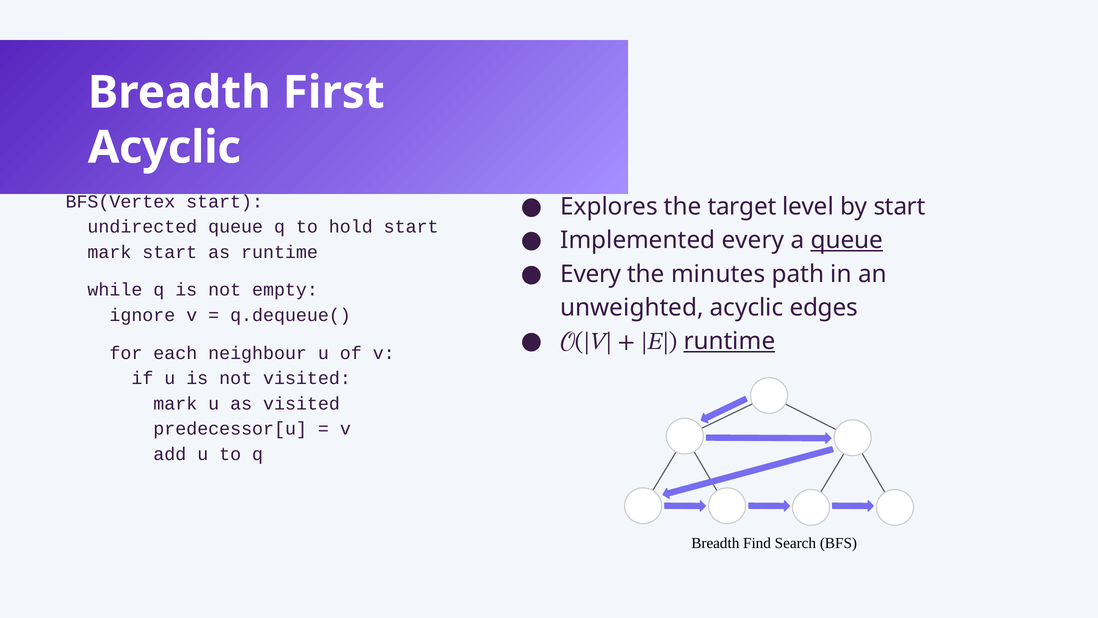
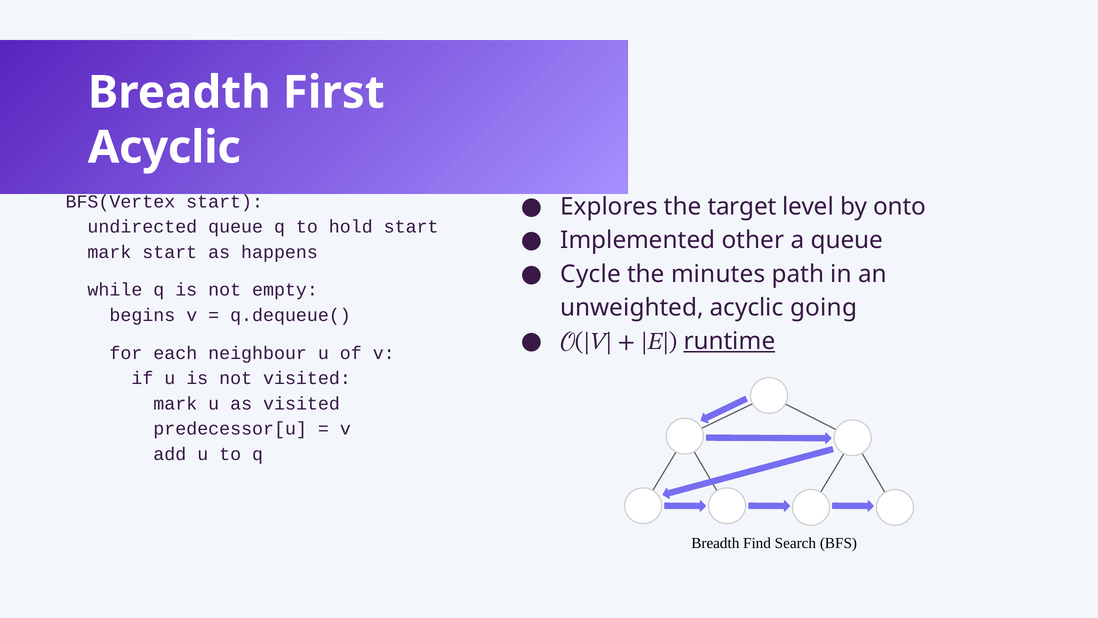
by start: start -> onto (900, 207)
Implemented every: every -> other (753, 240)
queue underline: present -> none (847, 240)
as runtime: runtime -> happens (279, 252)
Every: Every -> Cycle (591, 274)
edges: edges -> going (824, 307)
ignore: ignore -> begins (142, 315)
